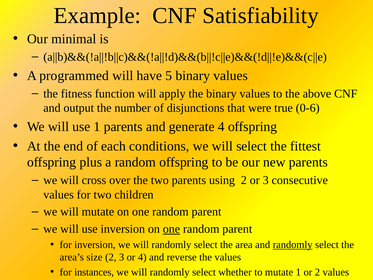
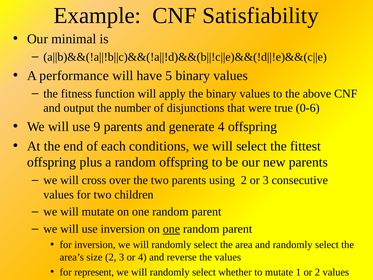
programmed: programmed -> performance (74, 76)
use 1: 1 -> 9 (97, 126)
randomly underline: present -> none (293, 245)
instances: instances -> represent (94, 272)
